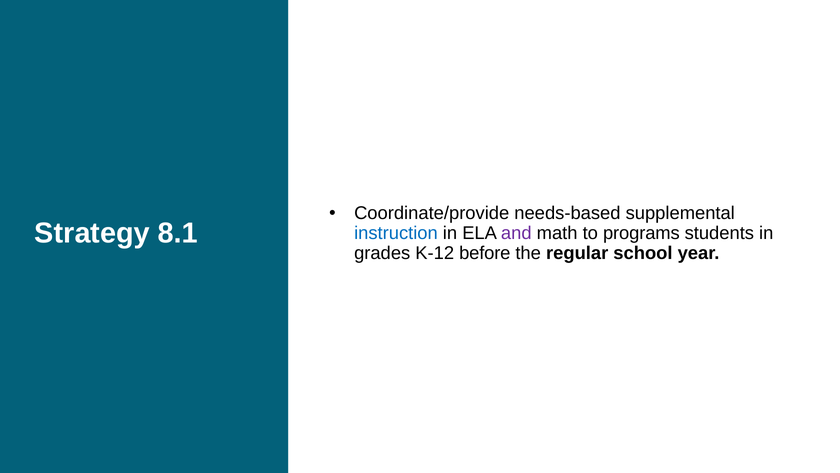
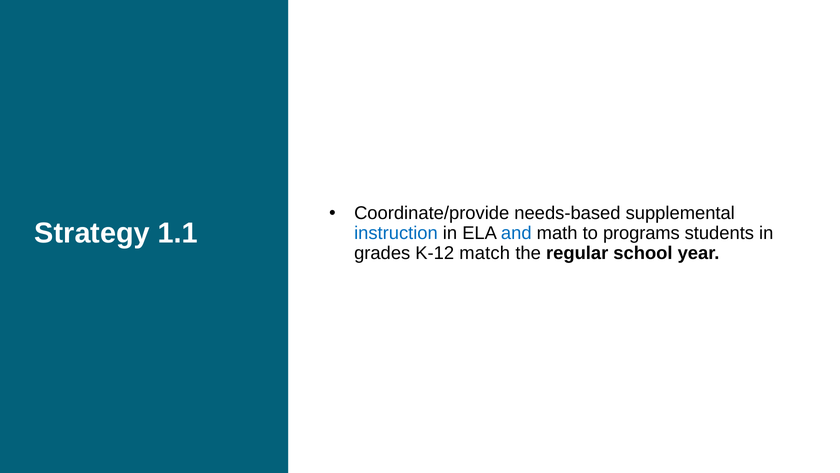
8.1: 8.1 -> 1.1 (178, 233)
and colour: purple -> blue (516, 233)
before: before -> match (485, 253)
